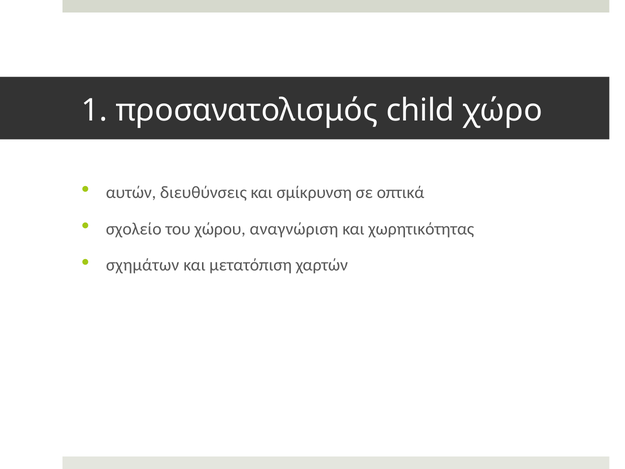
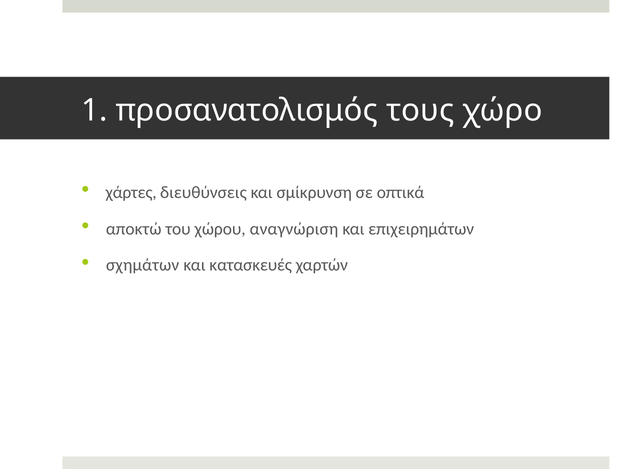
child: child -> τους (420, 110)
αυτών: αυτών -> χάρτες (131, 192)
σχολείο: σχολείο -> αποκτώ (134, 229)
χωρητικότητας: χωρητικότητας -> επιχειρημάτων (421, 229)
μετατόπιση: μετατόπιση -> κατασκευές (251, 265)
